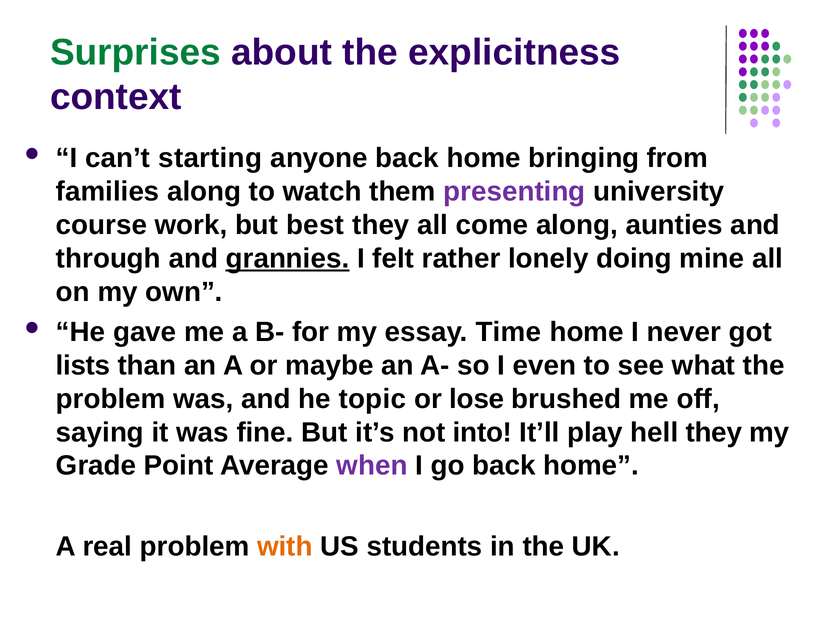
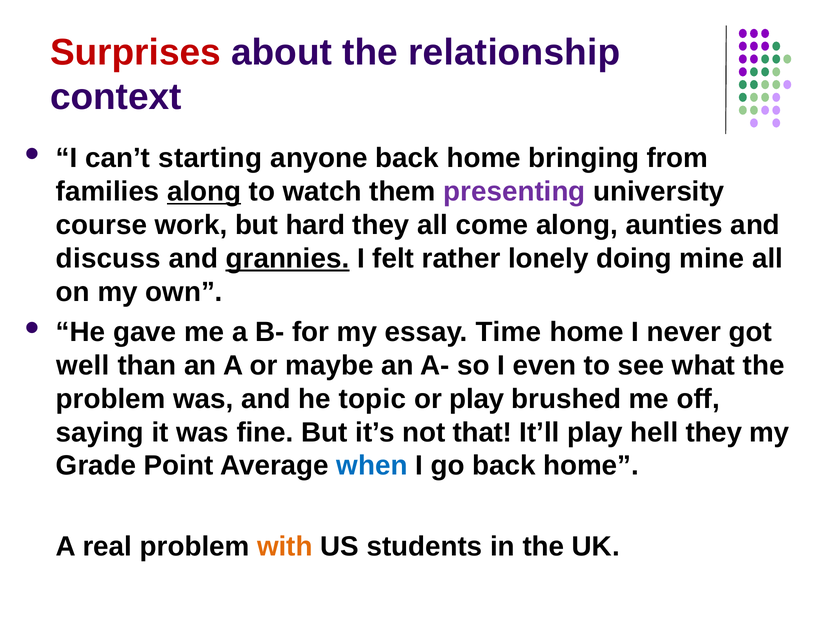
Surprises colour: green -> red (136, 52)
explicitness: explicitness -> relationship (514, 52)
along underline: none -> present (204, 192)
best: best -> hard (315, 225)
through: through -> discuss (108, 258)
lists: lists -> well (83, 365)
or lose: lose -> play (477, 399)
into: into -> that (482, 432)
when colour: purple -> blue (372, 465)
